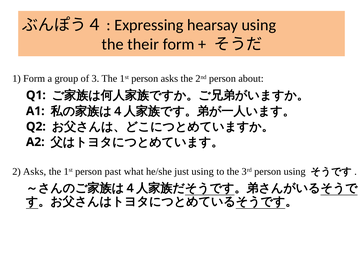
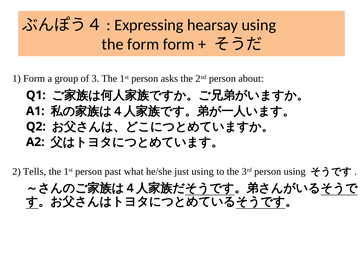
the their: their -> form (143, 44)
2 Asks: Asks -> Tells (35, 172)
